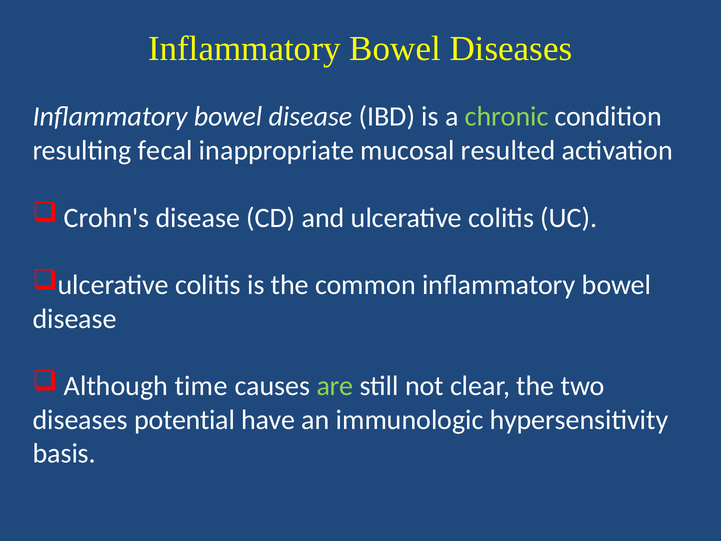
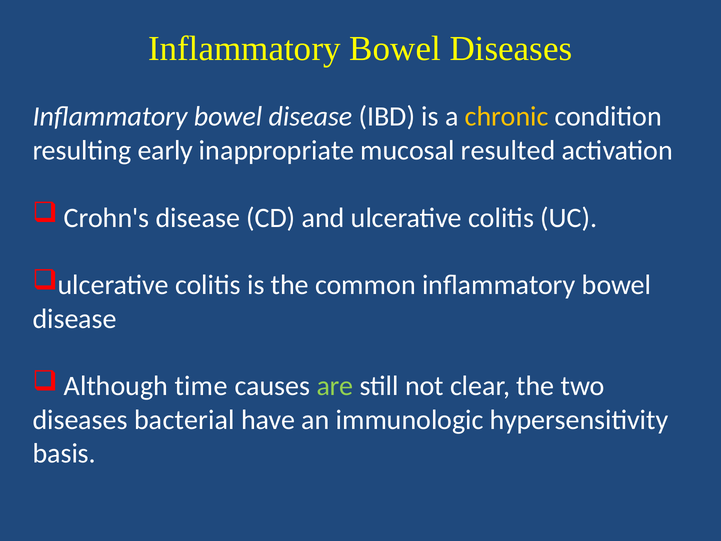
chronic colour: light green -> yellow (507, 117)
fecal: fecal -> early (165, 150)
potential: potential -> bacterial (184, 420)
